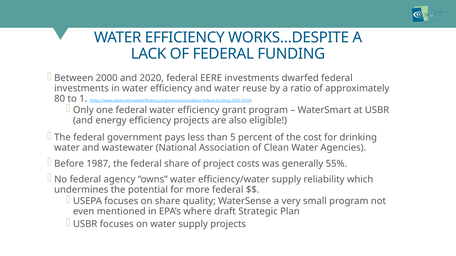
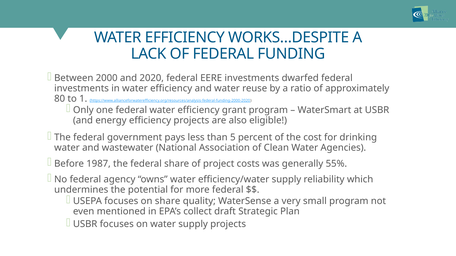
where: where -> collect (198, 212)
